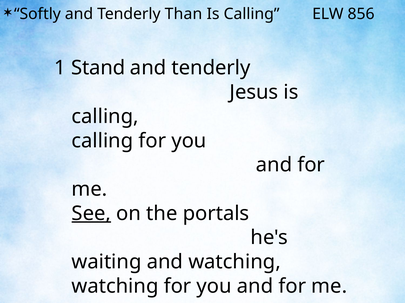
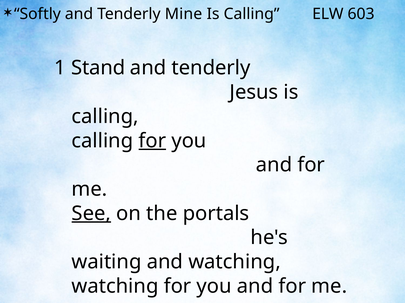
Than: Than -> Mine (184, 14)
856: 856 -> 603 (361, 14)
for underline: none -> present (152, 141)
